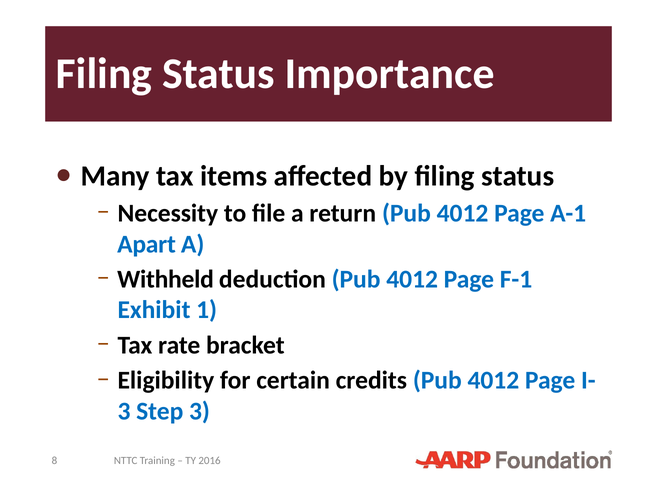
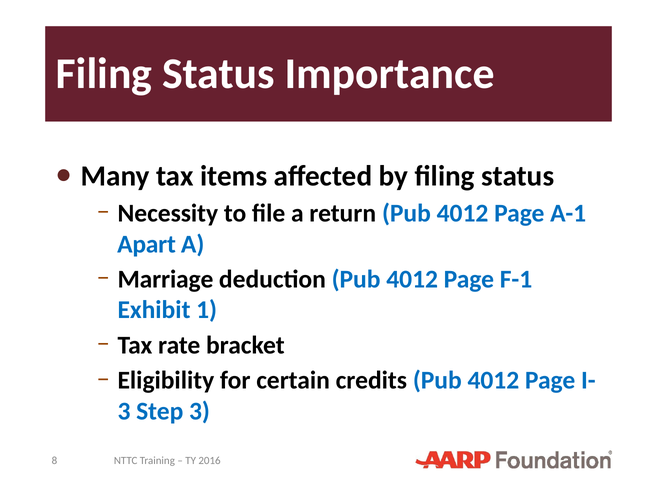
Withheld: Withheld -> Marriage (165, 279)
